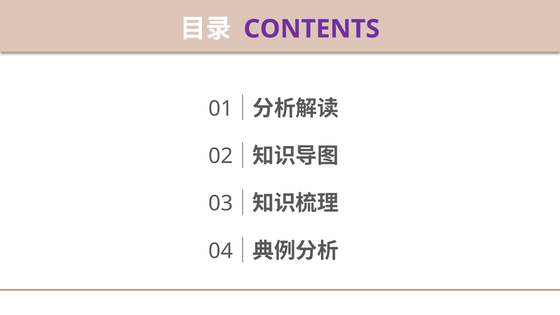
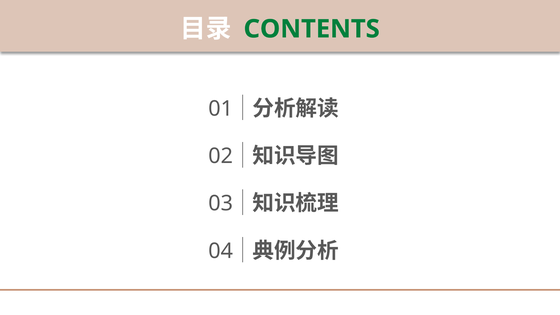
CONTENTS colour: purple -> green (312, 29)
